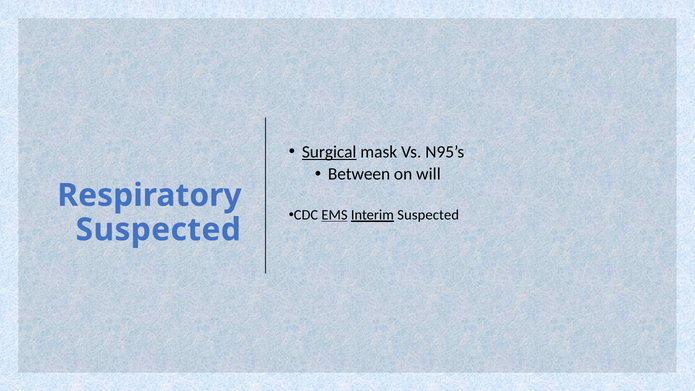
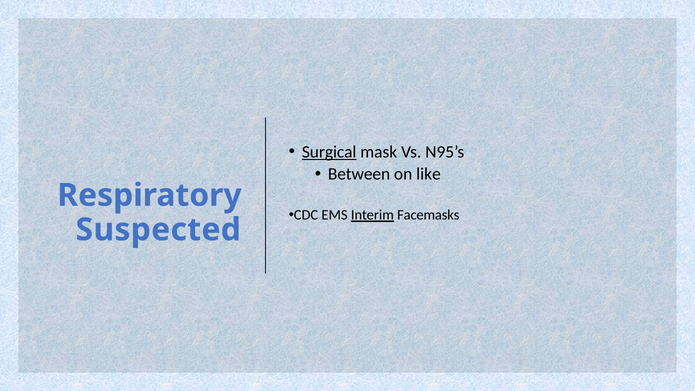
will: will -> like (428, 174)
EMS underline: present -> none (335, 215)
Interim Suspected: Suspected -> Facemasks (428, 215)
